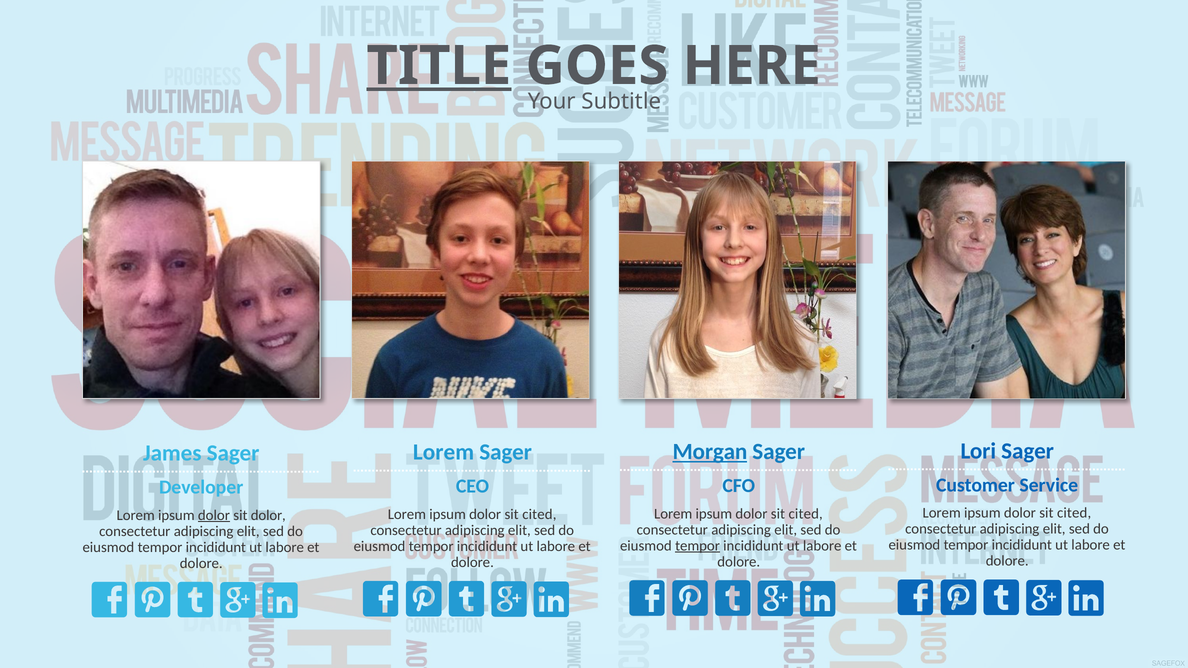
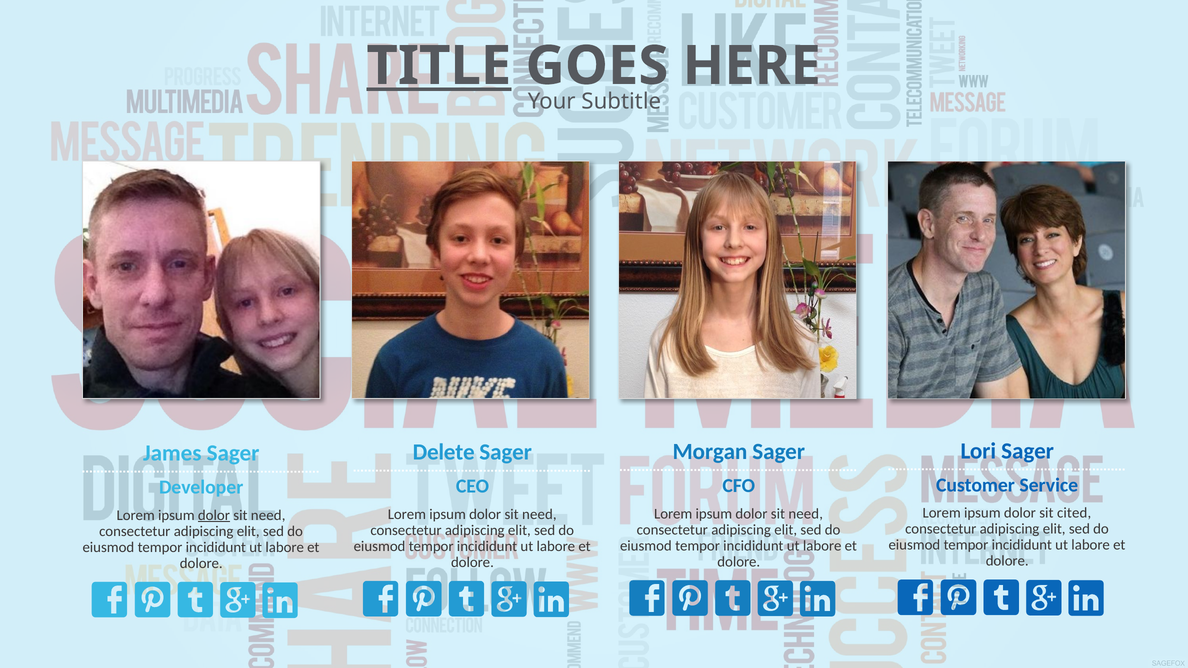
Morgan underline: present -> none (710, 452)
Lorem: Lorem -> Delete (444, 452)
cited: cited -> need (806, 514)
cited: cited -> need (539, 515)
dolor: dolor -> need (268, 515)
tempor underline: present -> none (698, 546)
